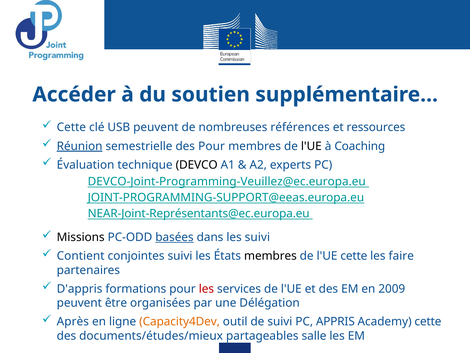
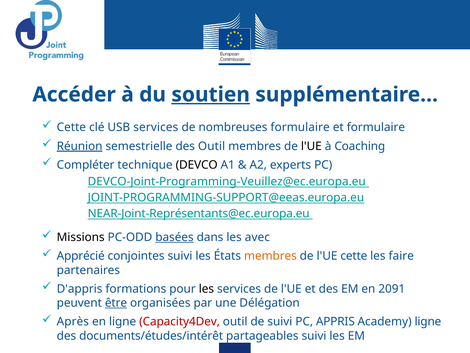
soutien underline: none -> present (211, 94)
USB peuvent: peuvent -> services (156, 127)
nombreuses références: références -> formulaire (300, 127)
et ressources: ressources -> formulaire (376, 127)
des Pour: Pour -> Outil (212, 146)
Évaluation: Évaluation -> Compléter (86, 165)
les suivi: suivi -> avec (257, 237)
Contient: Contient -> Apprécié (81, 256)
membres colour: black -> orange (270, 256)
les colour: red -> black (206, 289)
2009: 2009 -> 2091 (392, 289)
être underline: none -> present (116, 303)
Capacity4Dev colour: orange -> red (180, 321)
Academy cette: cette -> ligne (428, 321)
documents/études/mieux: documents/études/mieux -> documents/études/intérêt (151, 335)
partageables salle: salle -> suivi (314, 335)
